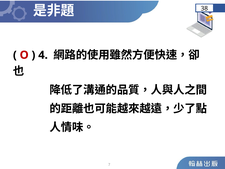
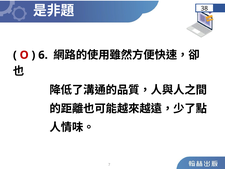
4: 4 -> 6 (43, 55)
